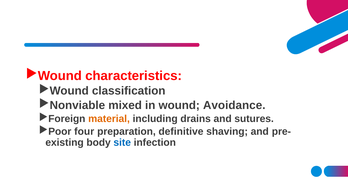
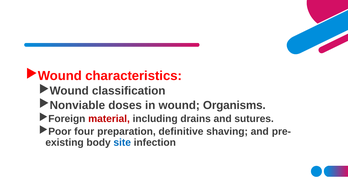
mixed: mixed -> doses (125, 105)
Avoidance: Avoidance -> Organisms (234, 105)
material colour: orange -> red (109, 119)
